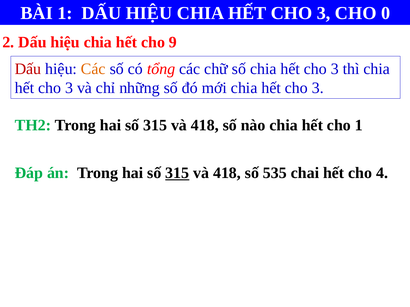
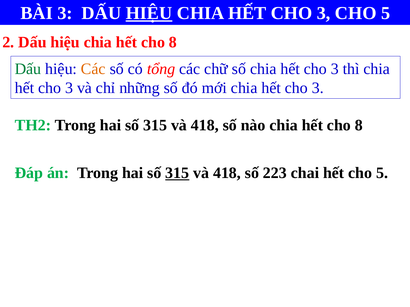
BÀI 1: 1 -> 3 (65, 13)
HIỆU underline: none -> present (149, 13)
3 CHO 0: 0 -> 5 (386, 13)
9: 9 -> 8 (173, 42)
Dấu colour: red -> green (28, 69)
1: 1 -> 8 (359, 125)
535: 535 -> 223 (275, 173)
hết cho 4: 4 -> 5 (382, 173)
